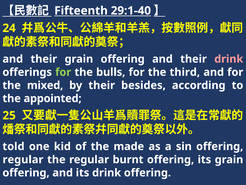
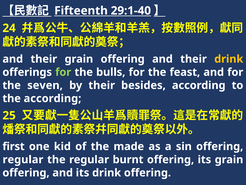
drink colour: pink -> yellow (229, 59)
third: third -> feast (185, 72)
mixed: mixed -> seven (45, 85)
the appointed: appointed -> according (52, 98)
told: told -> first (14, 146)
